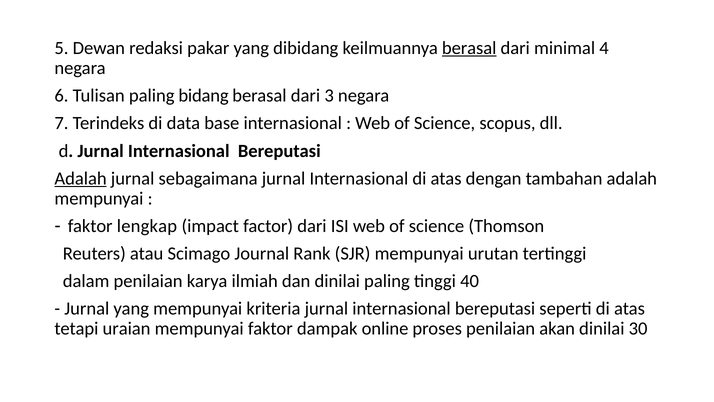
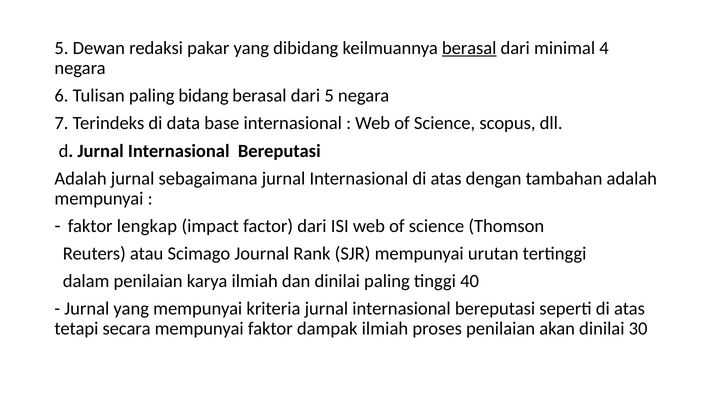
dari 3: 3 -> 5 (329, 96)
Adalah underline: present -> none (81, 178)
uraian: uraian -> secara (127, 328)
dampak online: online -> ilmiah (385, 328)
